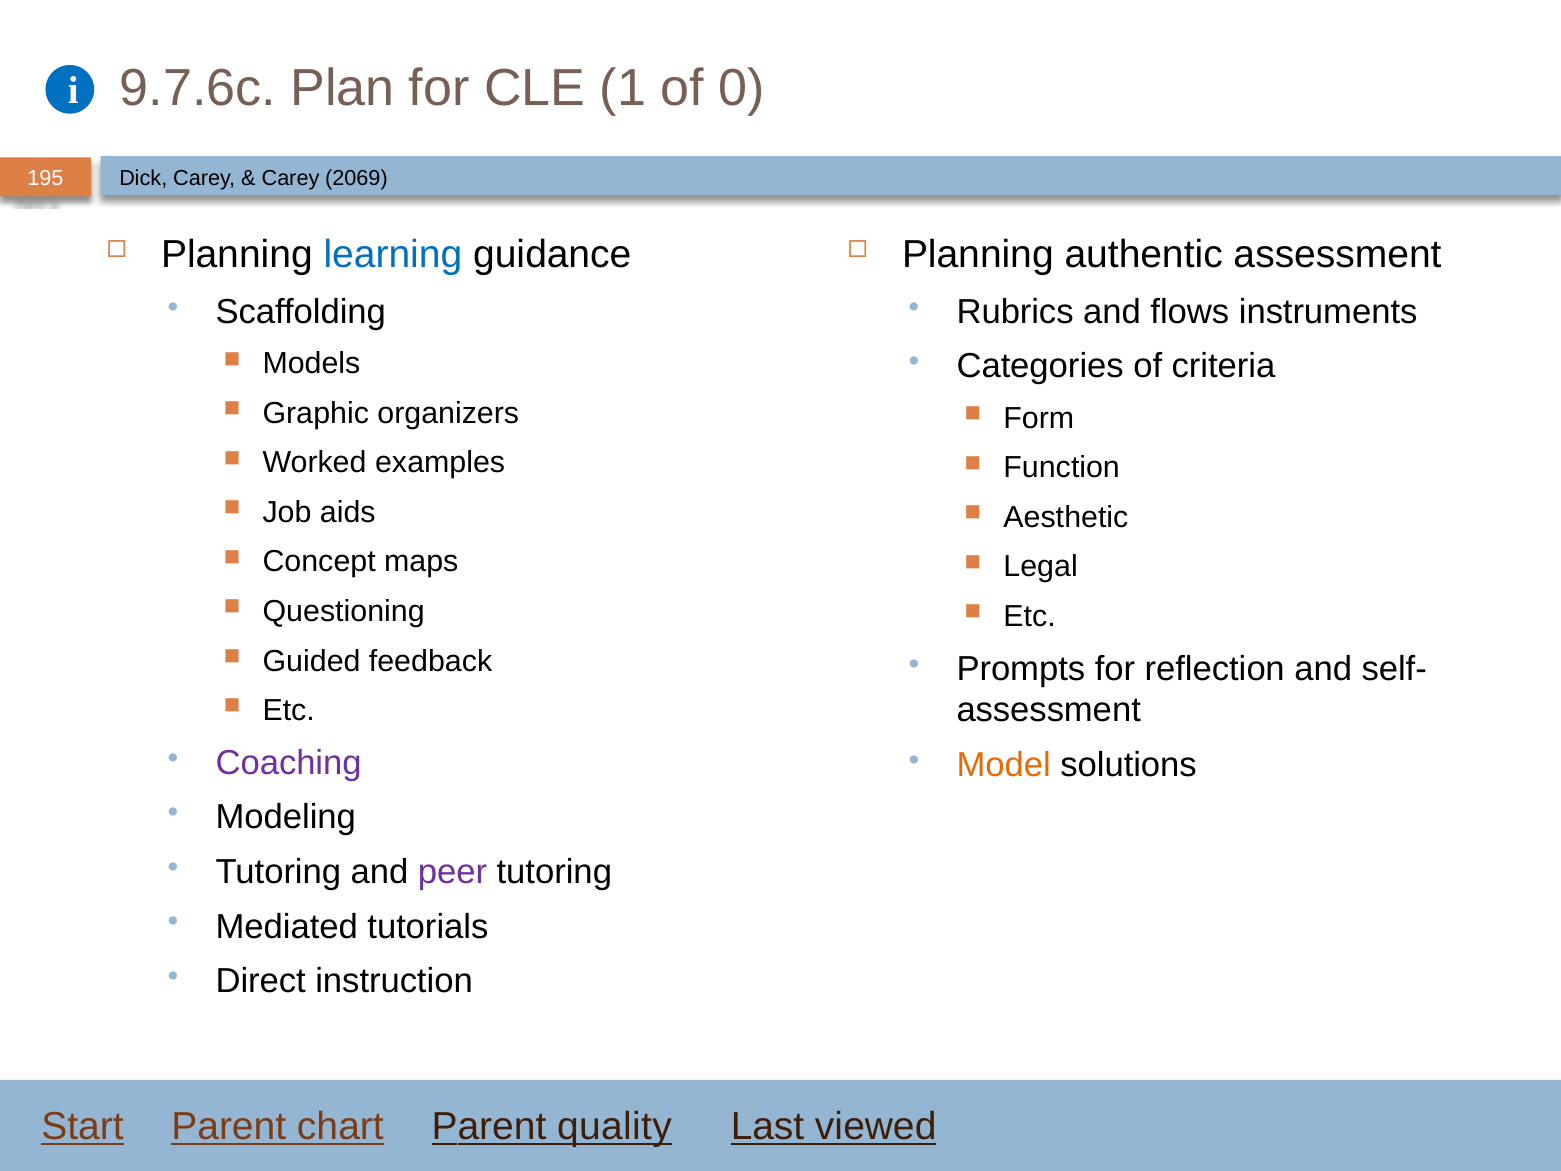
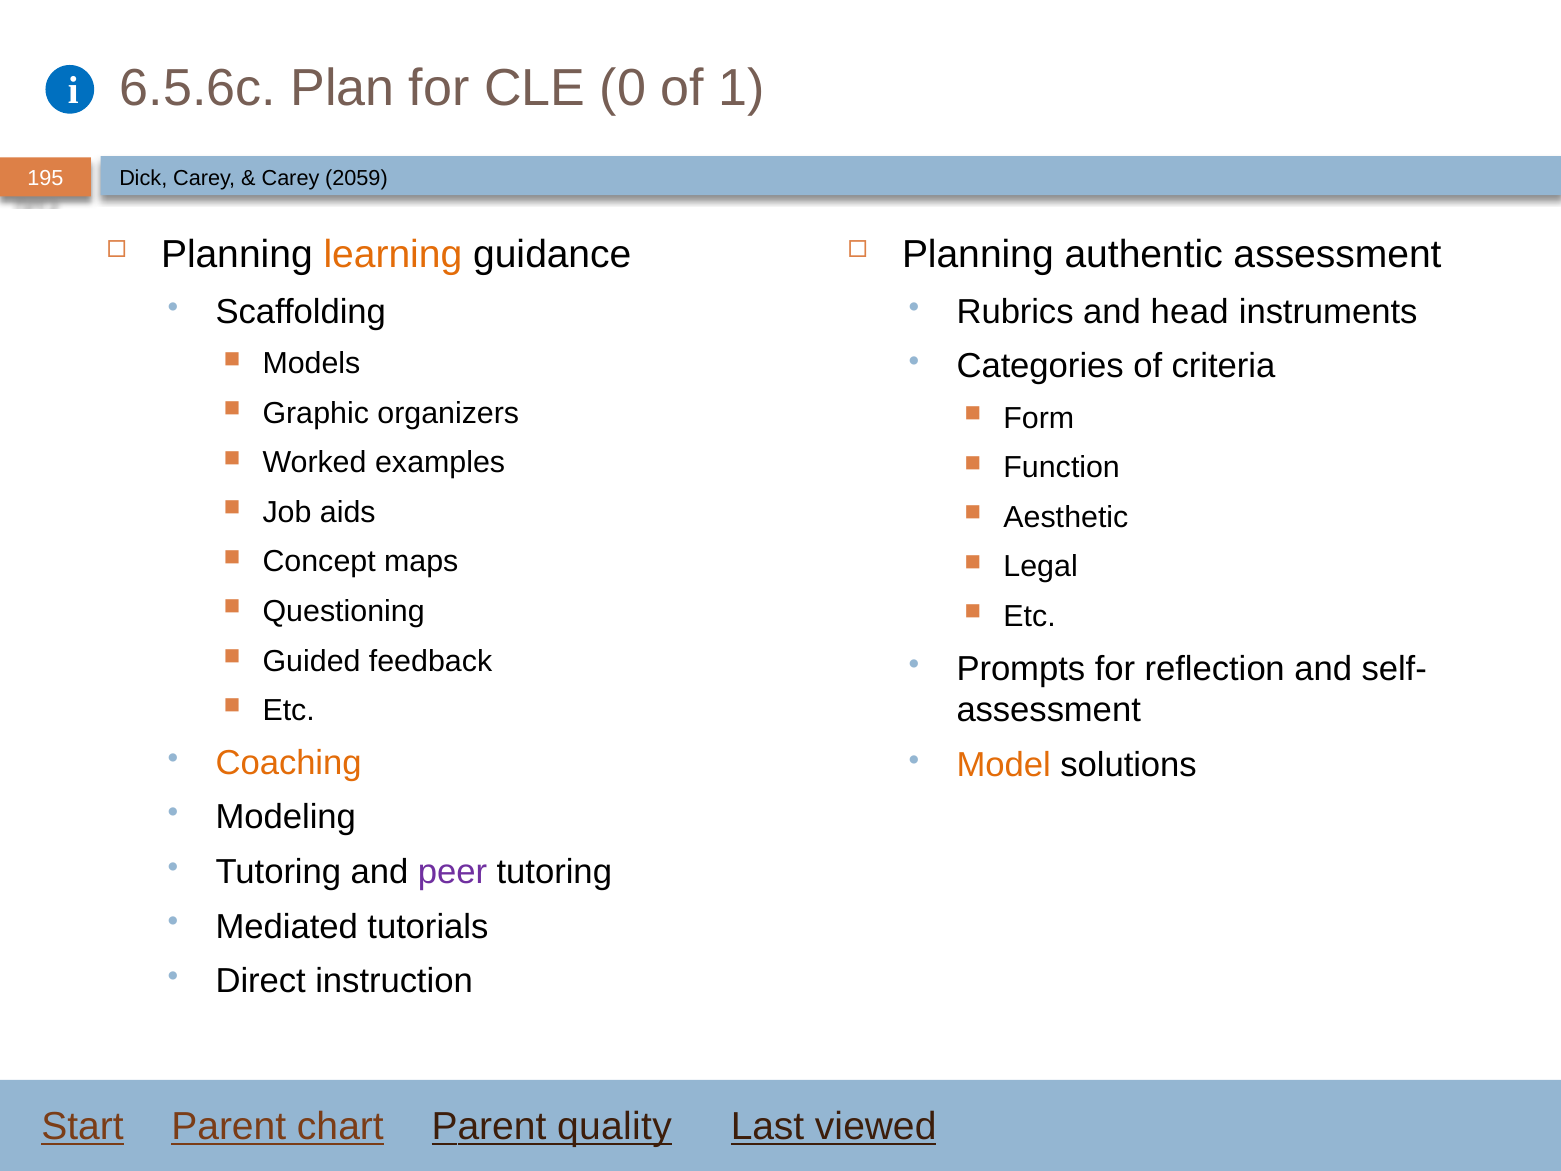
9.7.6c: 9.7.6c -> 6.5.6c (198, 88)
1: 1 -> 0 (623, 88)
0: 0 -> 1 (741, 88)
2069: 2069 -> 2059 (356, 179)
learning colour: blue -> orange (393, 255)
flows: flows -> head (1190, 312)
Coaching colour: purple -> orange (289, 763)
